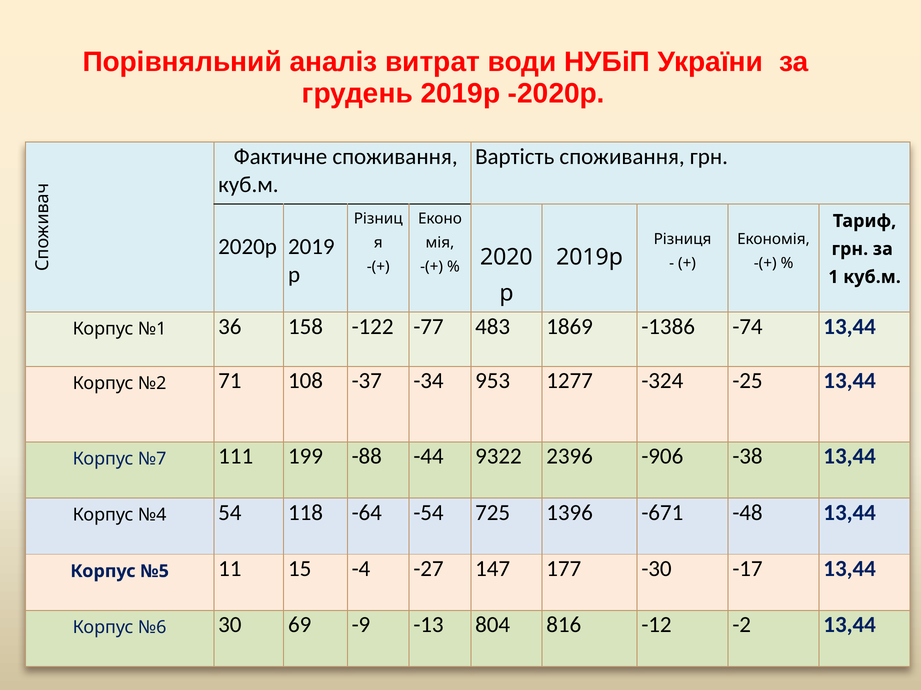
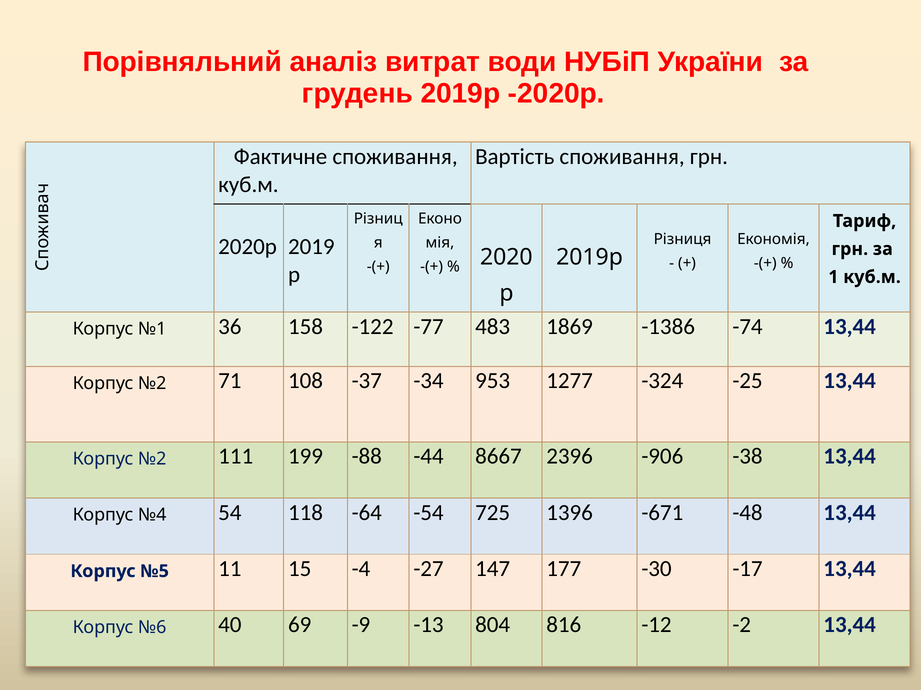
№7: №7 -> №2 (152, 459)
9322: 9322 -> 8667 (498, 457)
30: 30 -> 40 (230, 625)
